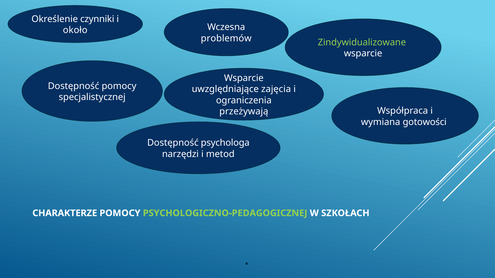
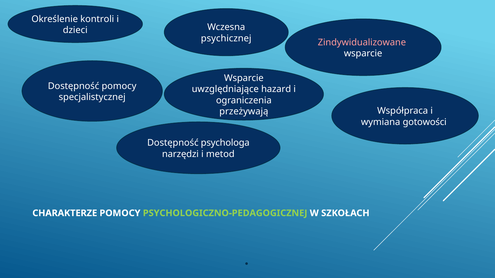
czynniki: czynniki -> kontroli (97, 19)
około: około -> dzieci (75, 30)
problemów: problemów -> psychicznej (226, 38)
Zindywidualizowane colour: light green -> pink (362, 42)
zajęcia: zajęcia -> hazard (276, 89)
